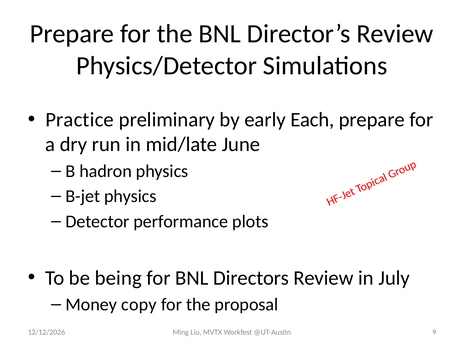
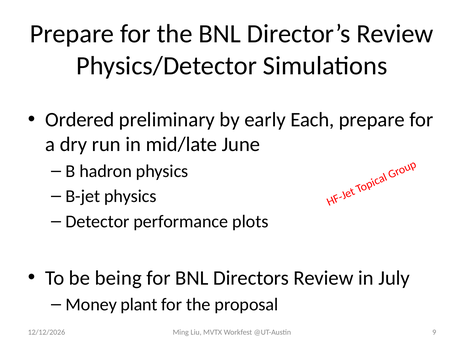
Practice: Practice -> Ordered (80, 120)
copy: copy -> plant (139, 305)
